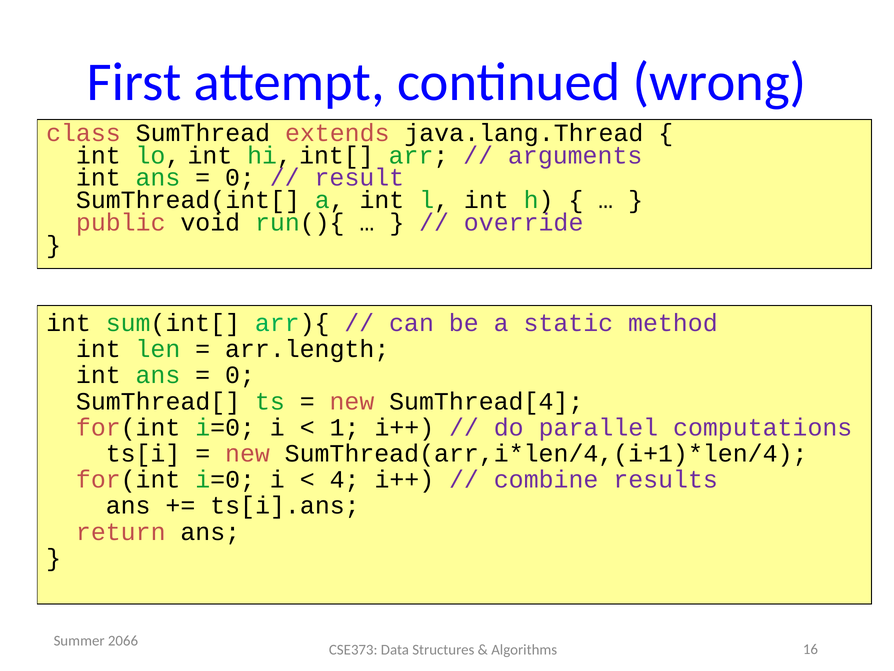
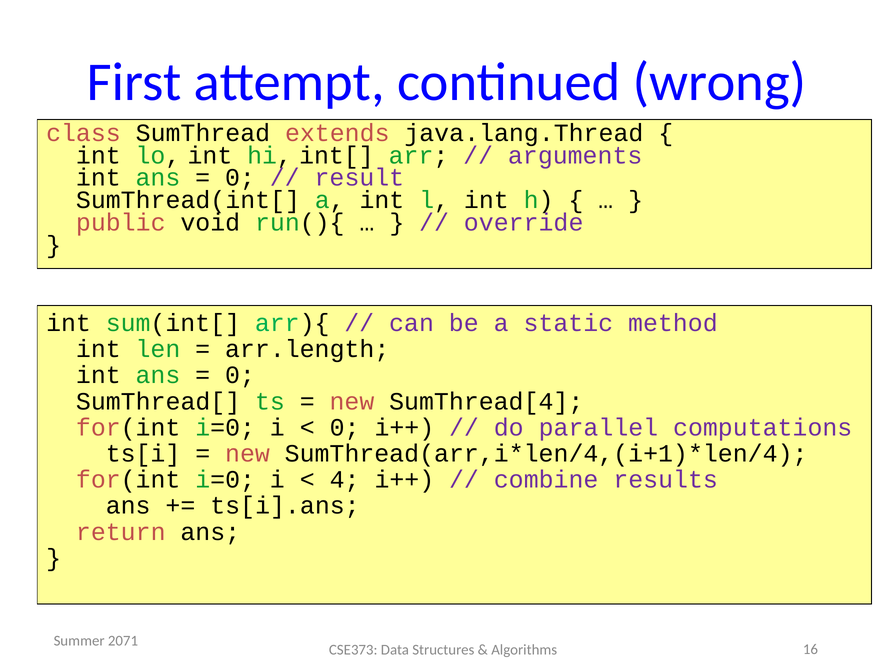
1: 1 -> 0 (345, 427)
2066: 2066 -> 2071 (123, 640)
